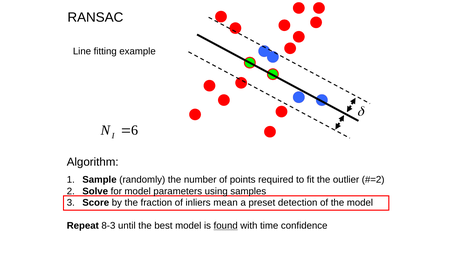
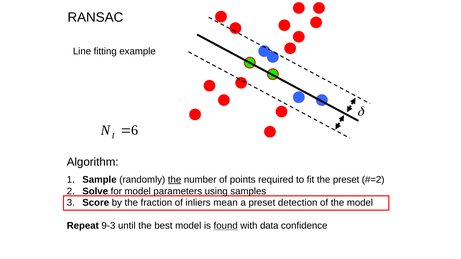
the underline: none -> present (175, 180)
the outlier: outlier -> preset (346, 180)
8-3: 8-3 -> 9-3 (108, 226)
time: time -> data (269, 226)
